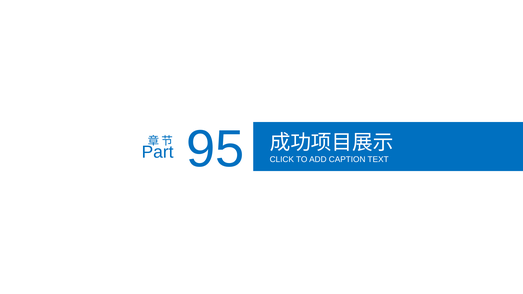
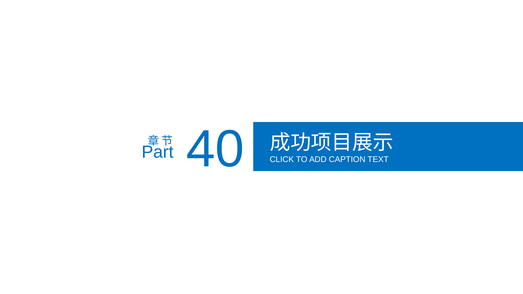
95: 95 -> 40 (215, 149)
